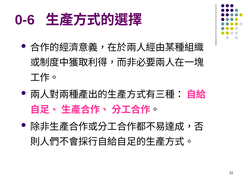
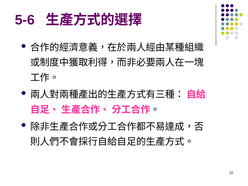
0-6: 0-6 -> 5-6 (25, 20)
